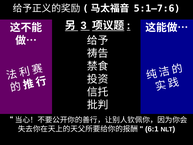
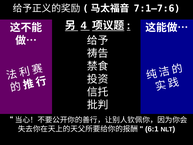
5:1–7:6: 5:1–7:6 -> 7:1–7:6 (157, 8)
3: 3 -> 4 (84, 26)
